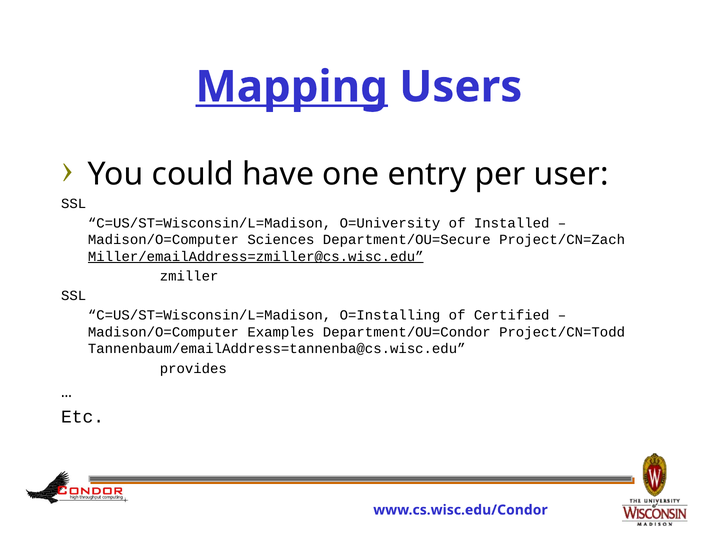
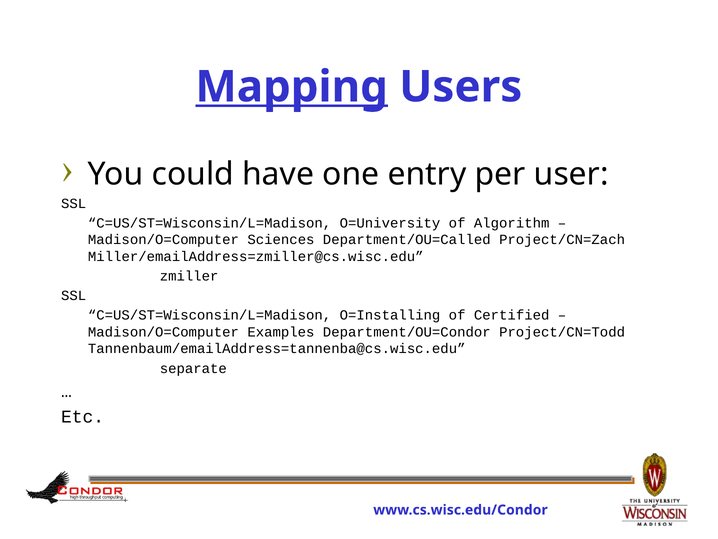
Installed: Installed -> Algorithm (512, 223)
Department/OU=Secure: Department/OU=Secure -> Department/OU=Called (407, 240)
Miller/emailAddress=zmiller@cs.wisc.edu underline: present -> none (256, 256)
provides: provides -> separate (193, 368)
